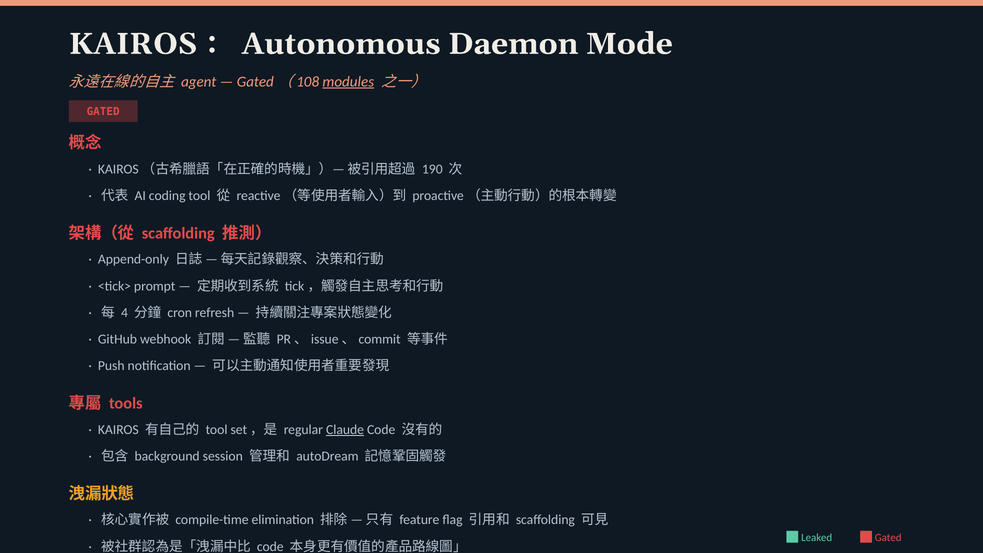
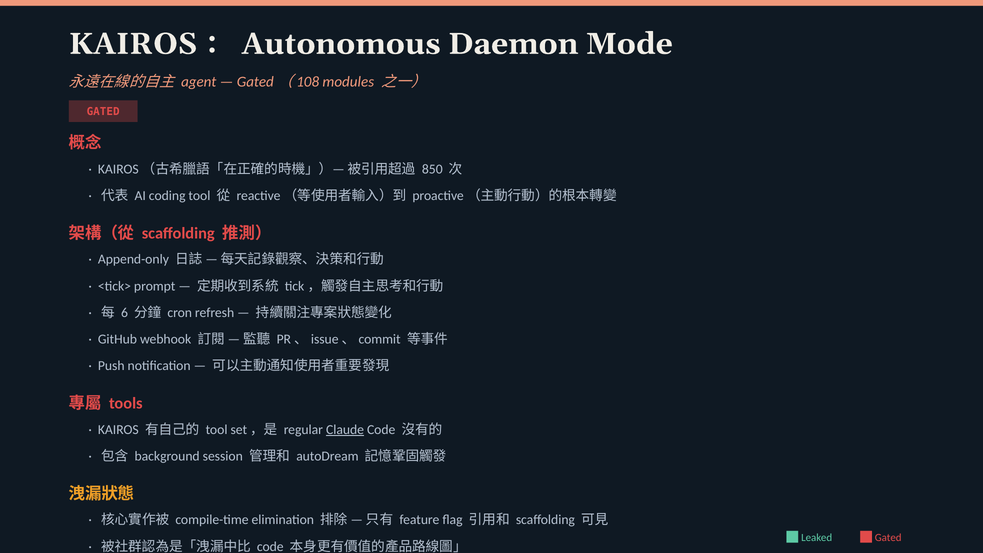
modules underline: present -> none (348, 82)
190: 190 -> 850 (432, 169)
4: 4 -> 6 (124, 313)
